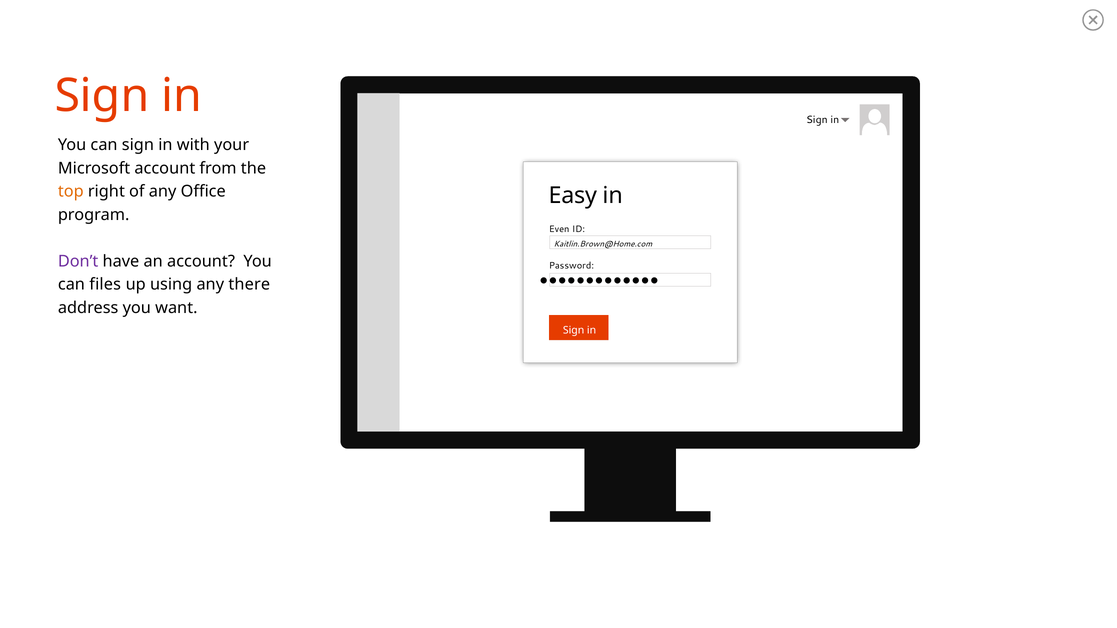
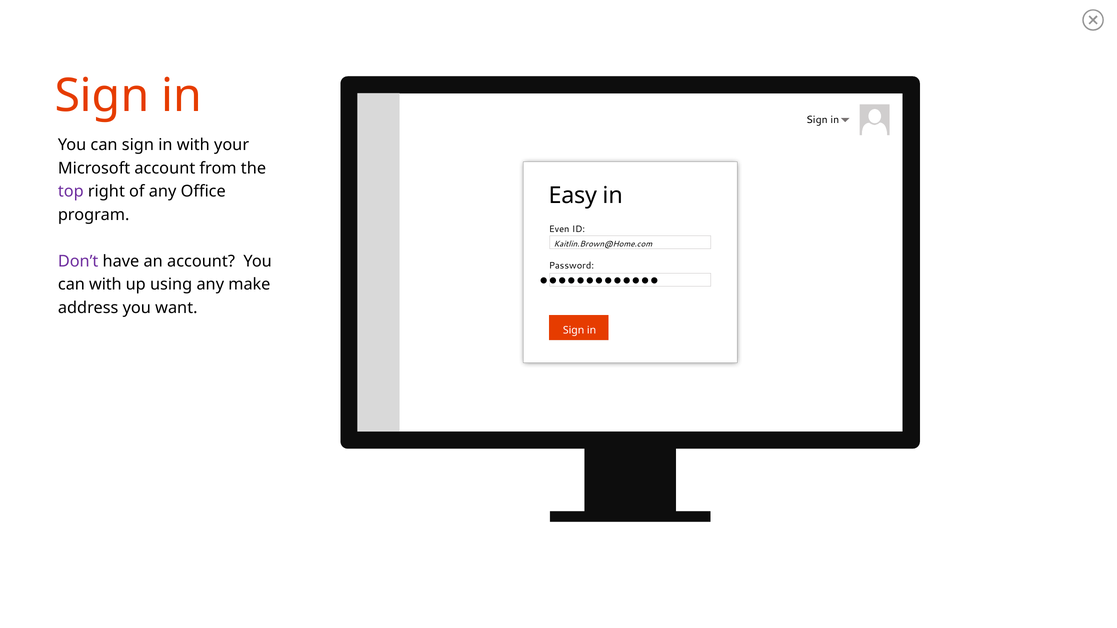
top colour: orange -> purple (71, 192)
can files: files -> with (105, 285)
there: there -> make (249, 285)
